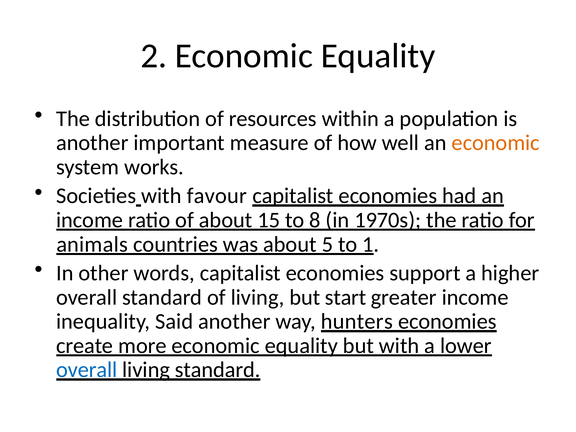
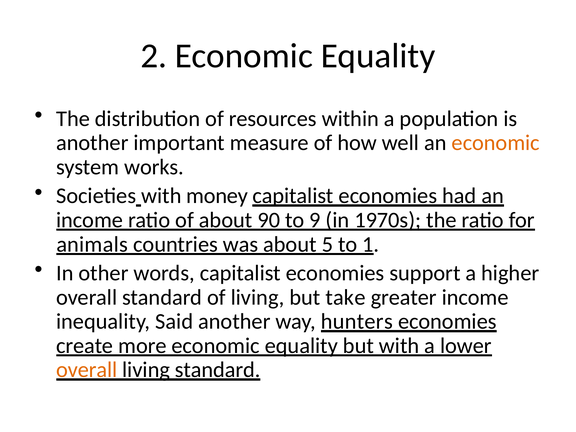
favour: favour -> money (217, 196)
15: 15 -> 90 (269, 220)
8: 8 -> 9 (315, 220)
start: start -> take (345, 297)
overall colour: blue -> orange (87, 370)
